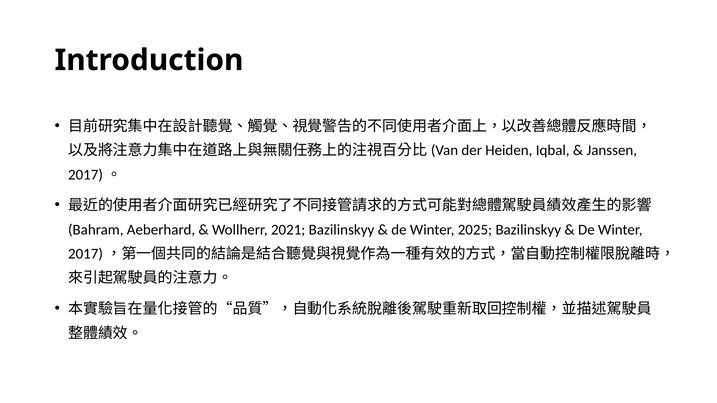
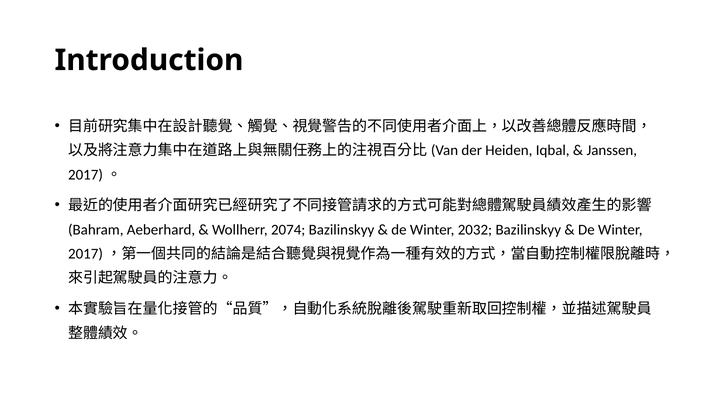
2021: 2021 -> 2074 (288, 230)
2025: 2025 -> 2032 (475, 230)
